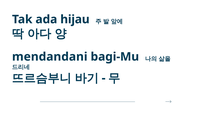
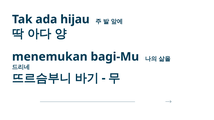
mendandani: mendandani -> menemukan (50, 57)
